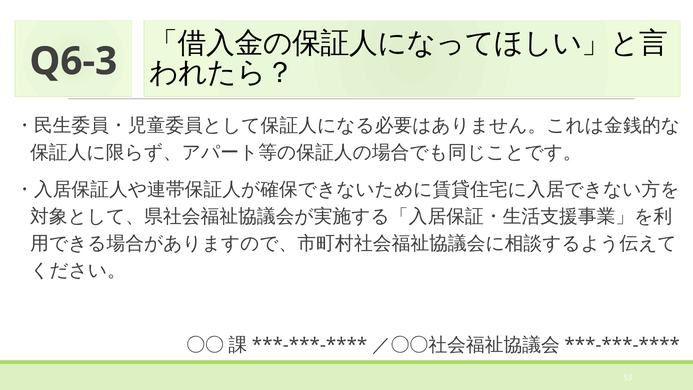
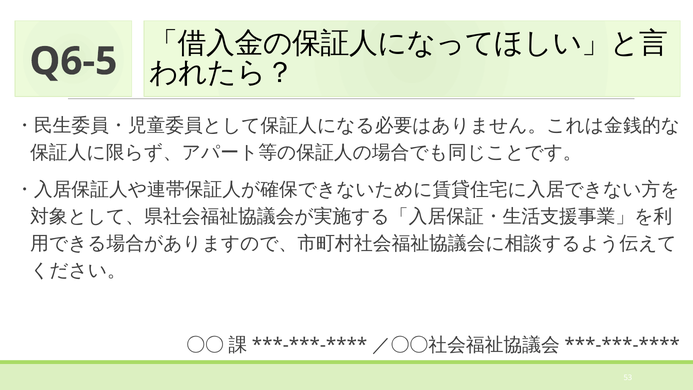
Q6-3: Q6-3 -> Q6-5 (73, 61)
